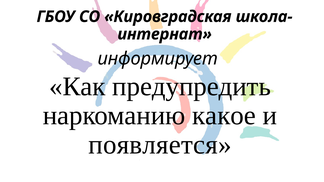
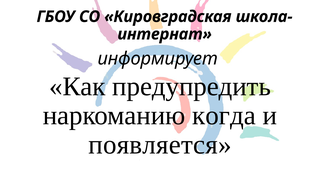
какое: какое -> когда (224, 116)
